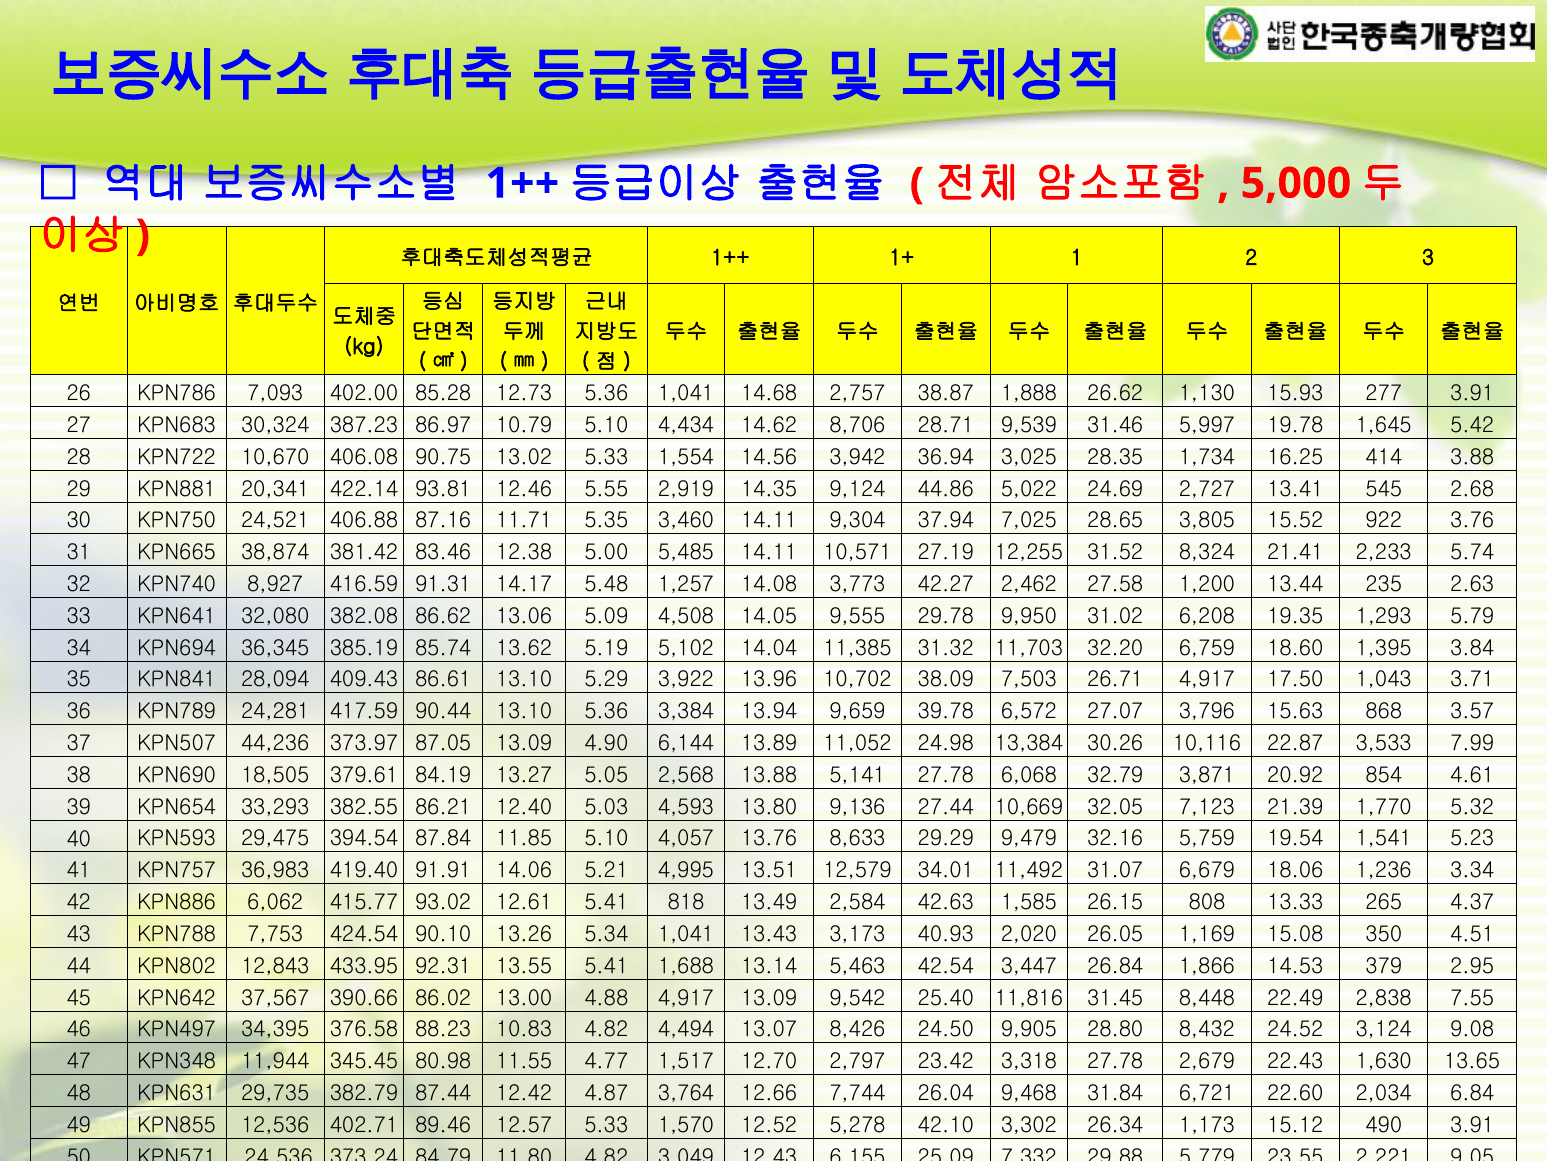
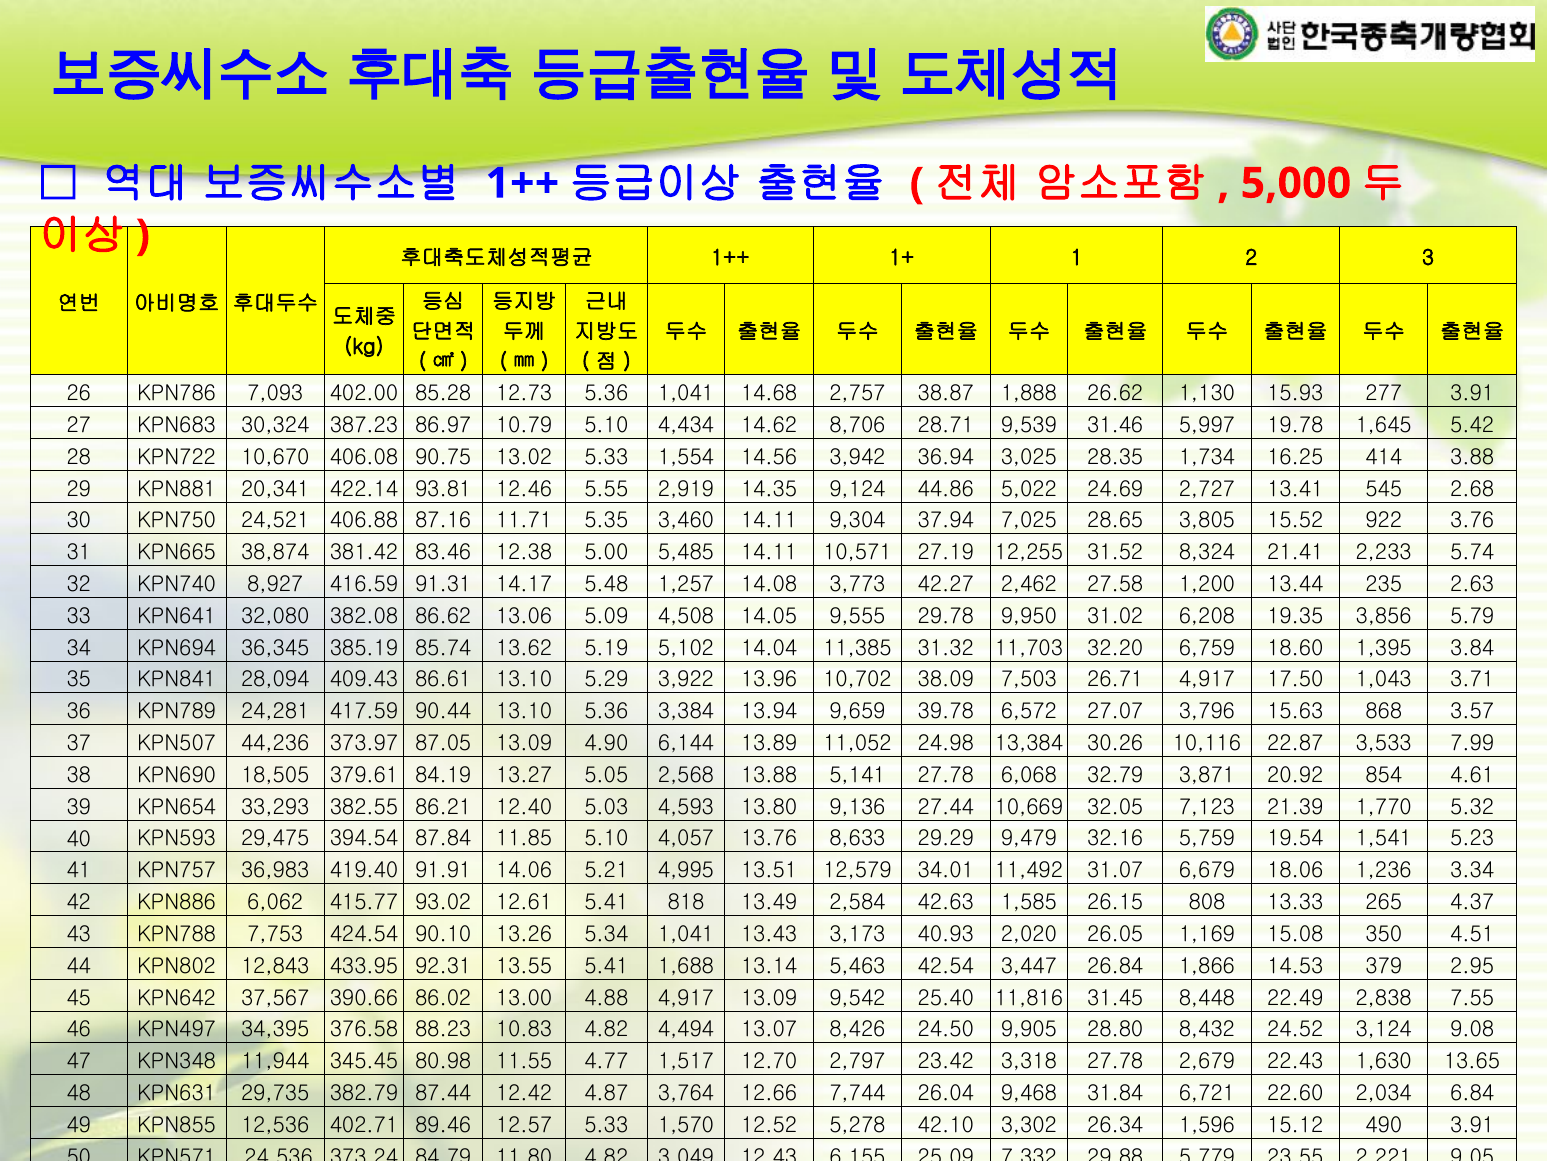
1,293: 1,293 -> 3,856 (1384, 616)
1,173: 1,173 -> 1,596 (1207, 1124)
